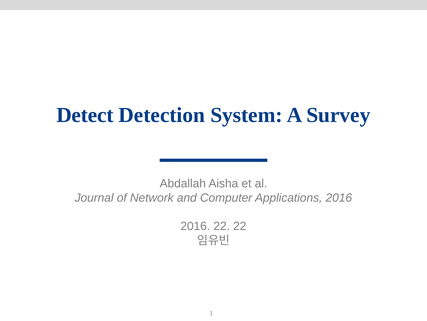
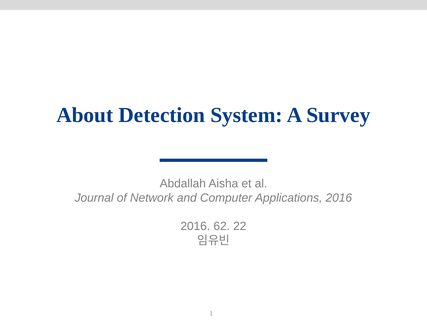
Detect: Detect -> About (85, 115)
2016 22: 22 -> 62 (222, 226)
